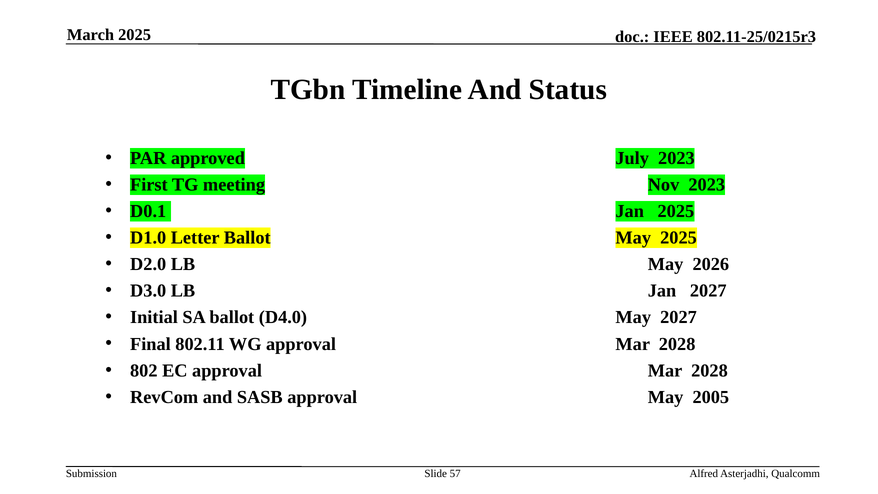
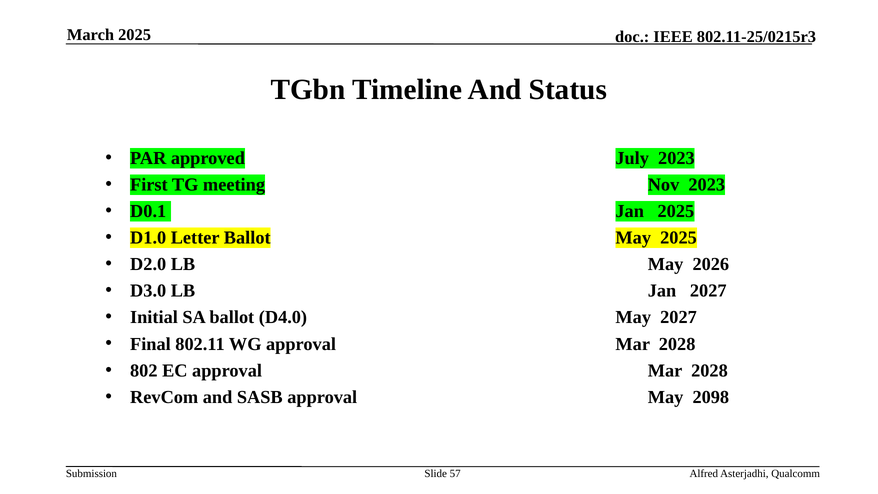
2005: 2005 -> 2098 (711, 397)
